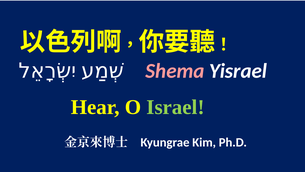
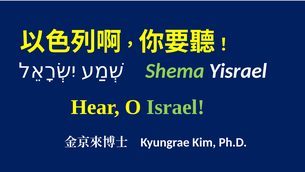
Shema colour: pink -> light green (175, 71)
